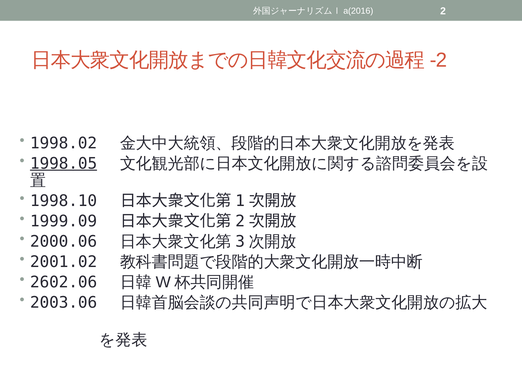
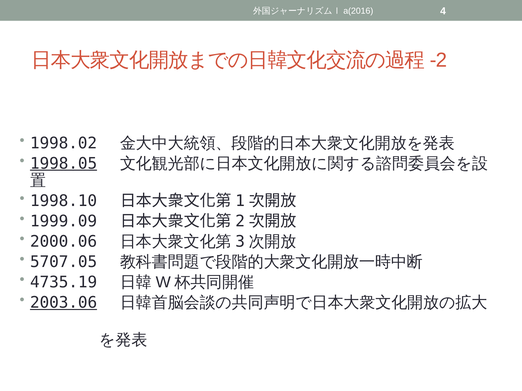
2: 2 -> 4 (443, 11)
2001.02: 2001.02 -> 5707.05 (64, 262)
2602.06: 2602.06 -> 4735.19 (64, 283)
2003.06 underline: none -> present (64, 303)
